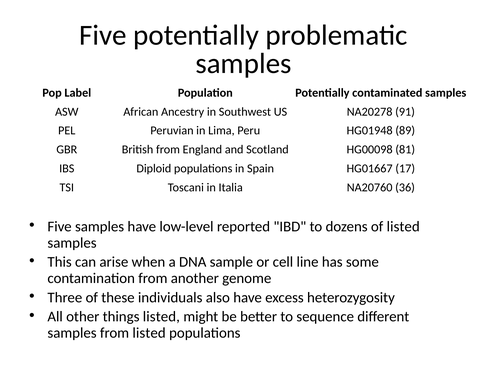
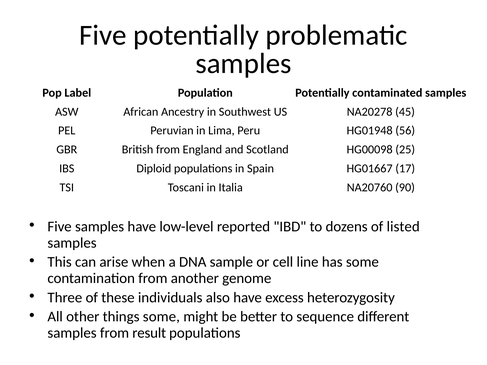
91: 91 -> 45 (405, 112)
89: 89 -> 56 (405, 131)
81: 81 -> 25 (405, 150)
36: 36 -> 90 (405, 188)
things listed: listed -> some (161, 317)
from listed: listed -> result (149, 333)
